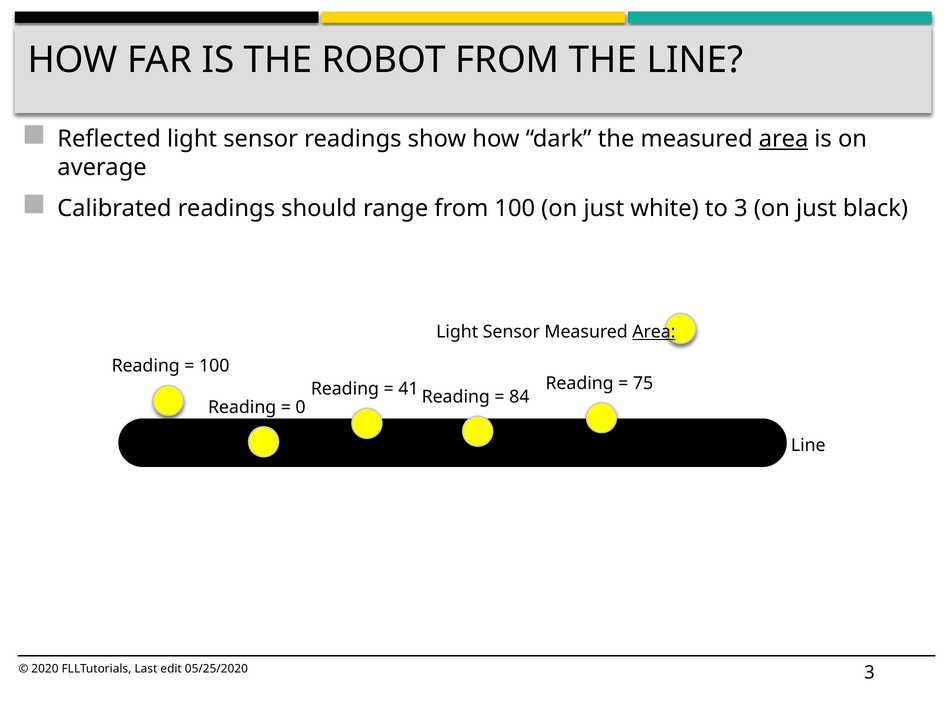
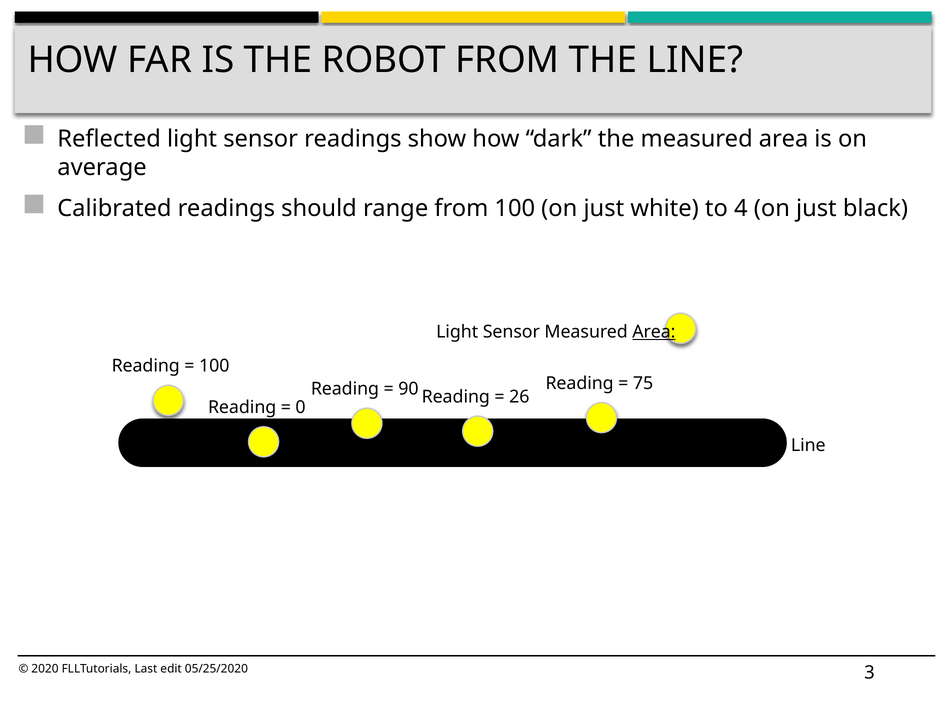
area underline: present -> none (784, 139)
to 3: 3 -> 4 (741, 209)
41: 41 -> 90 (408, 389)
84: 84 -> 26 (519, 397)
